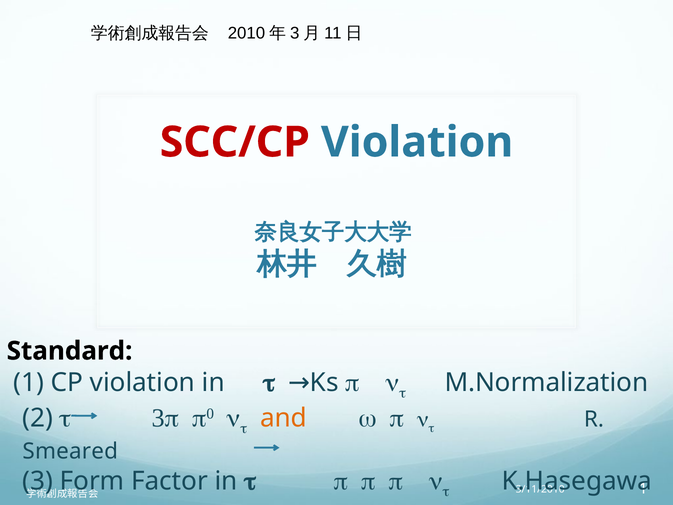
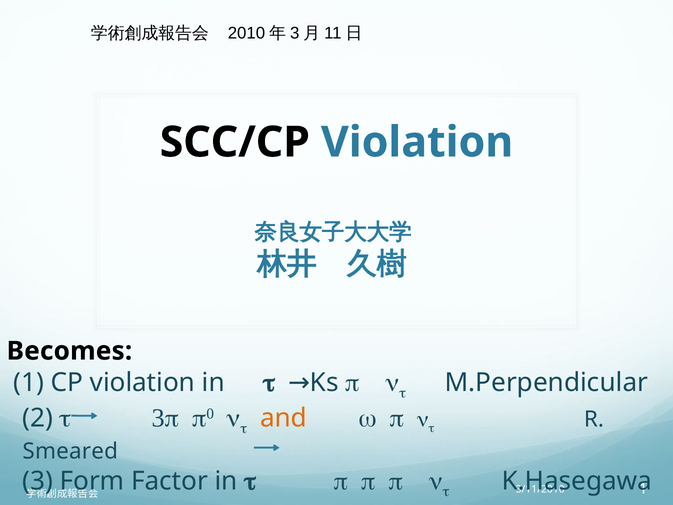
SCC/CP colour: red -> black (235, 142)
Standard: Standard -> Becomes (69, 351)
M.Normalization: M.Normalization -> M.Perpendicular (546, 382)
